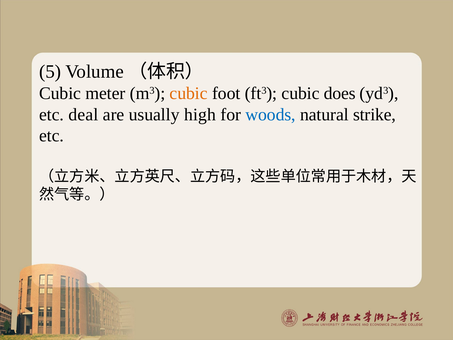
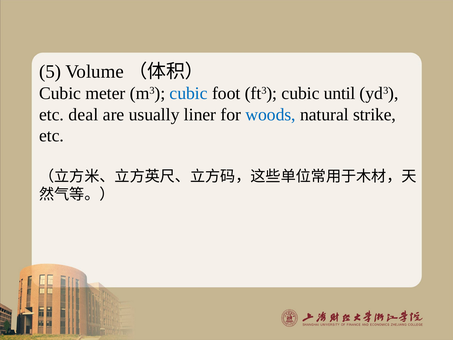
cubic colour: orange -> blue (189, 93)
does: does -> until (340, 93)
high: high -> liner (200, 115)
